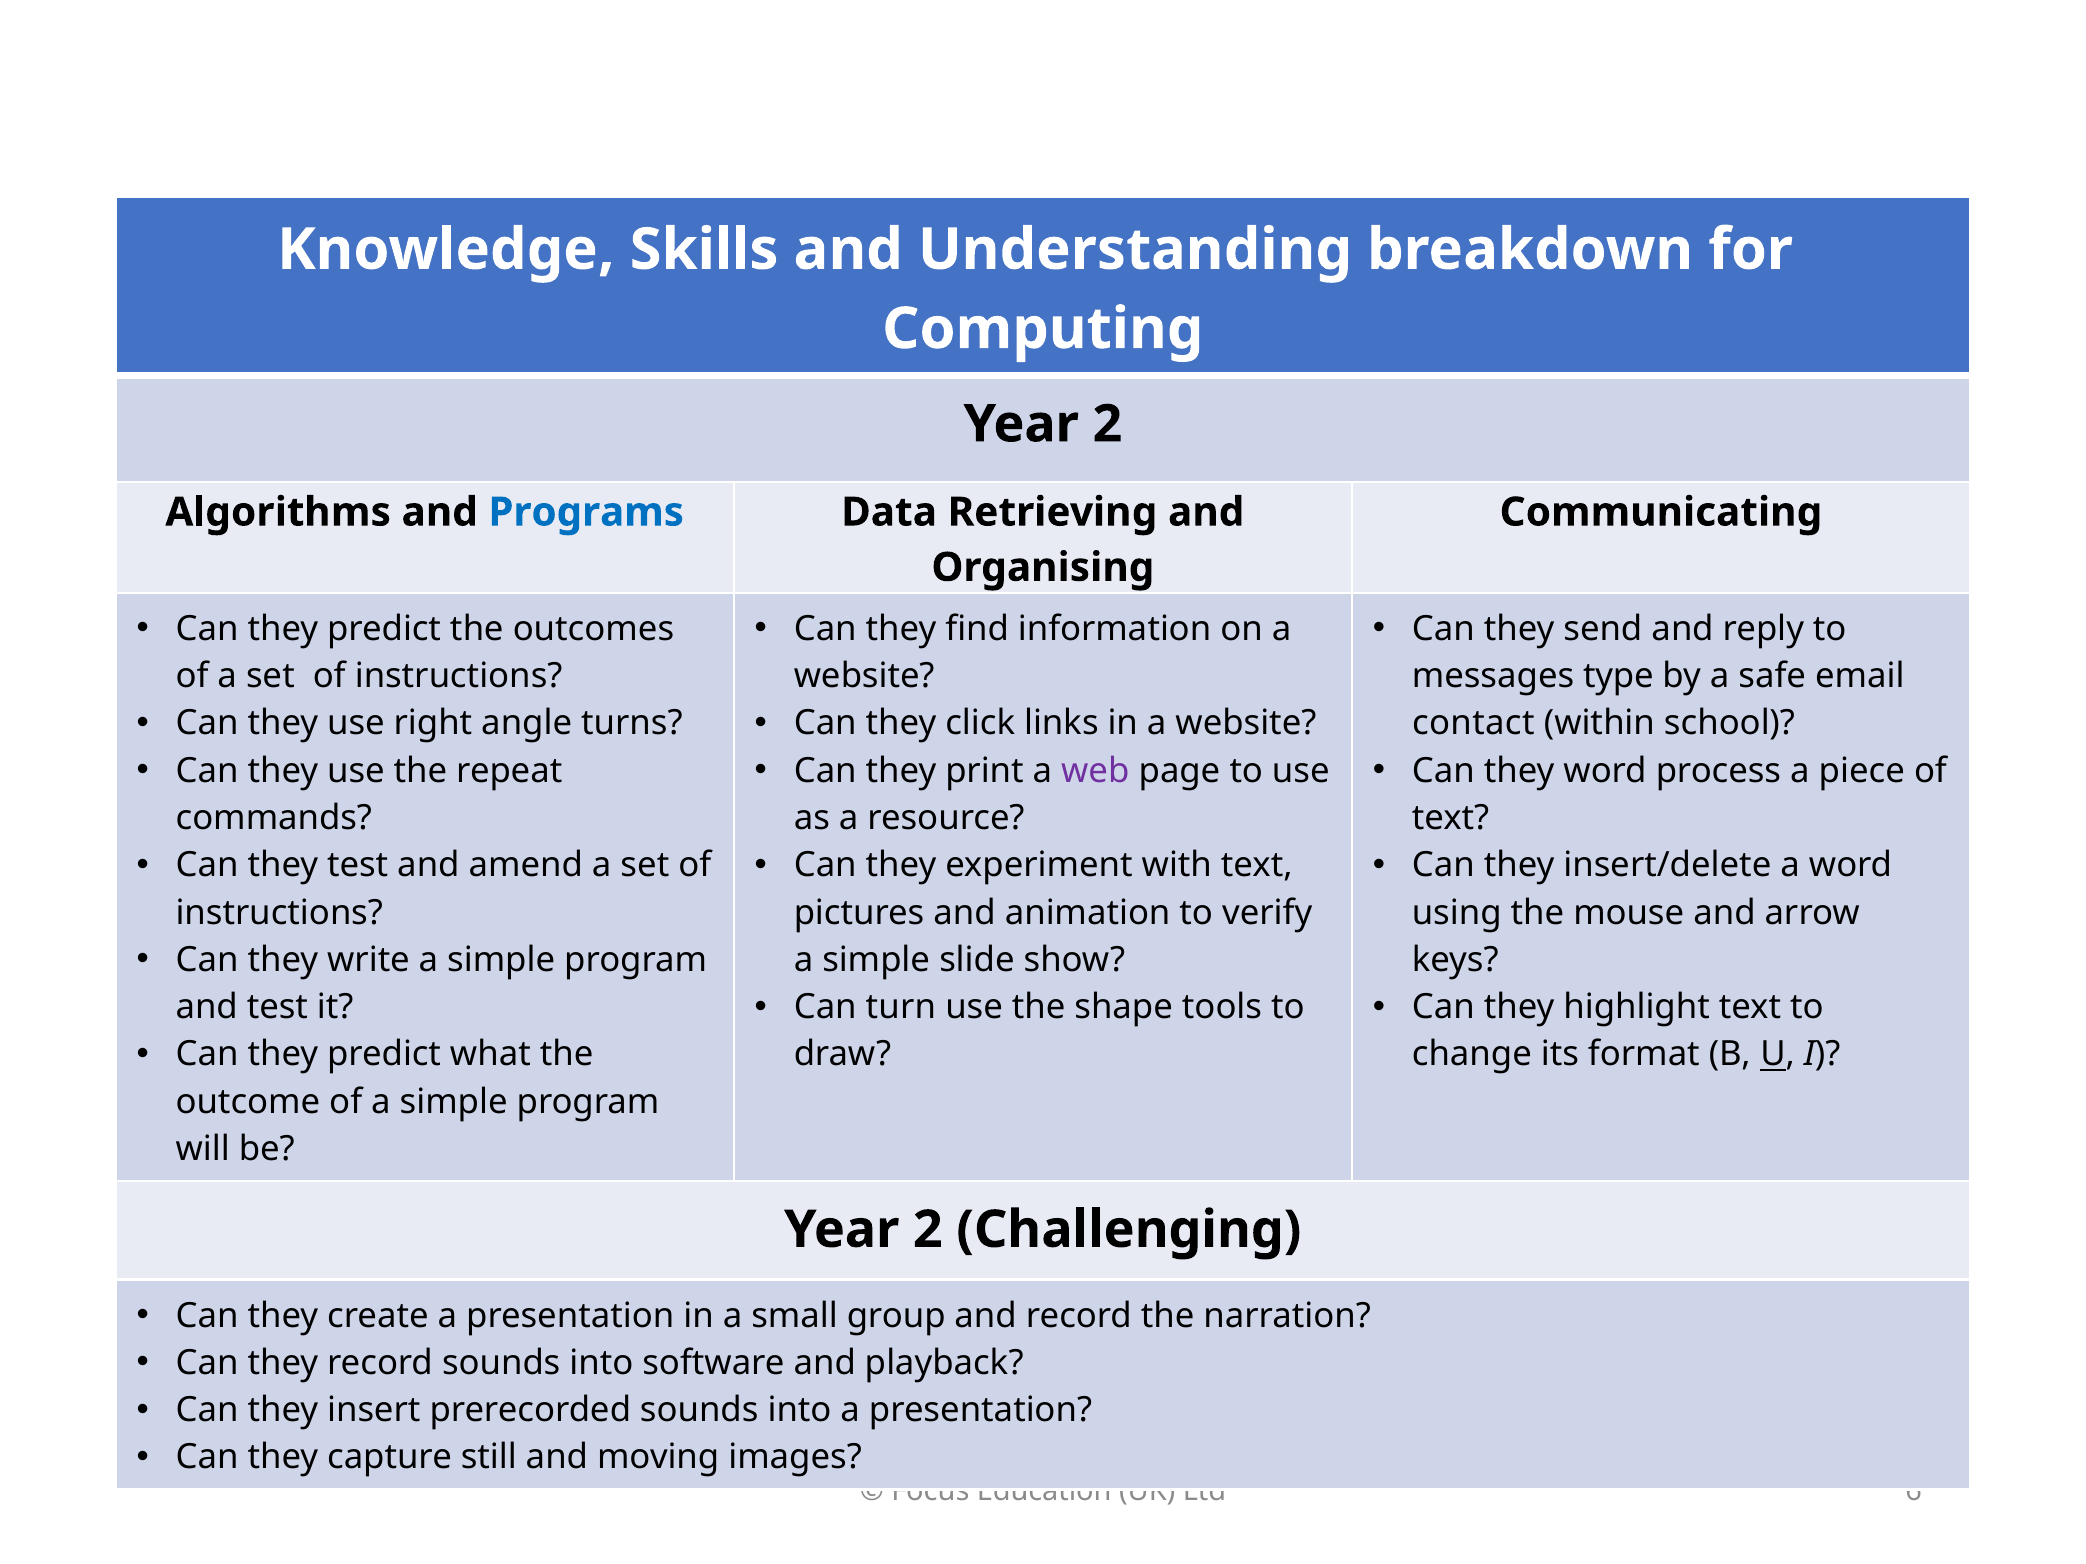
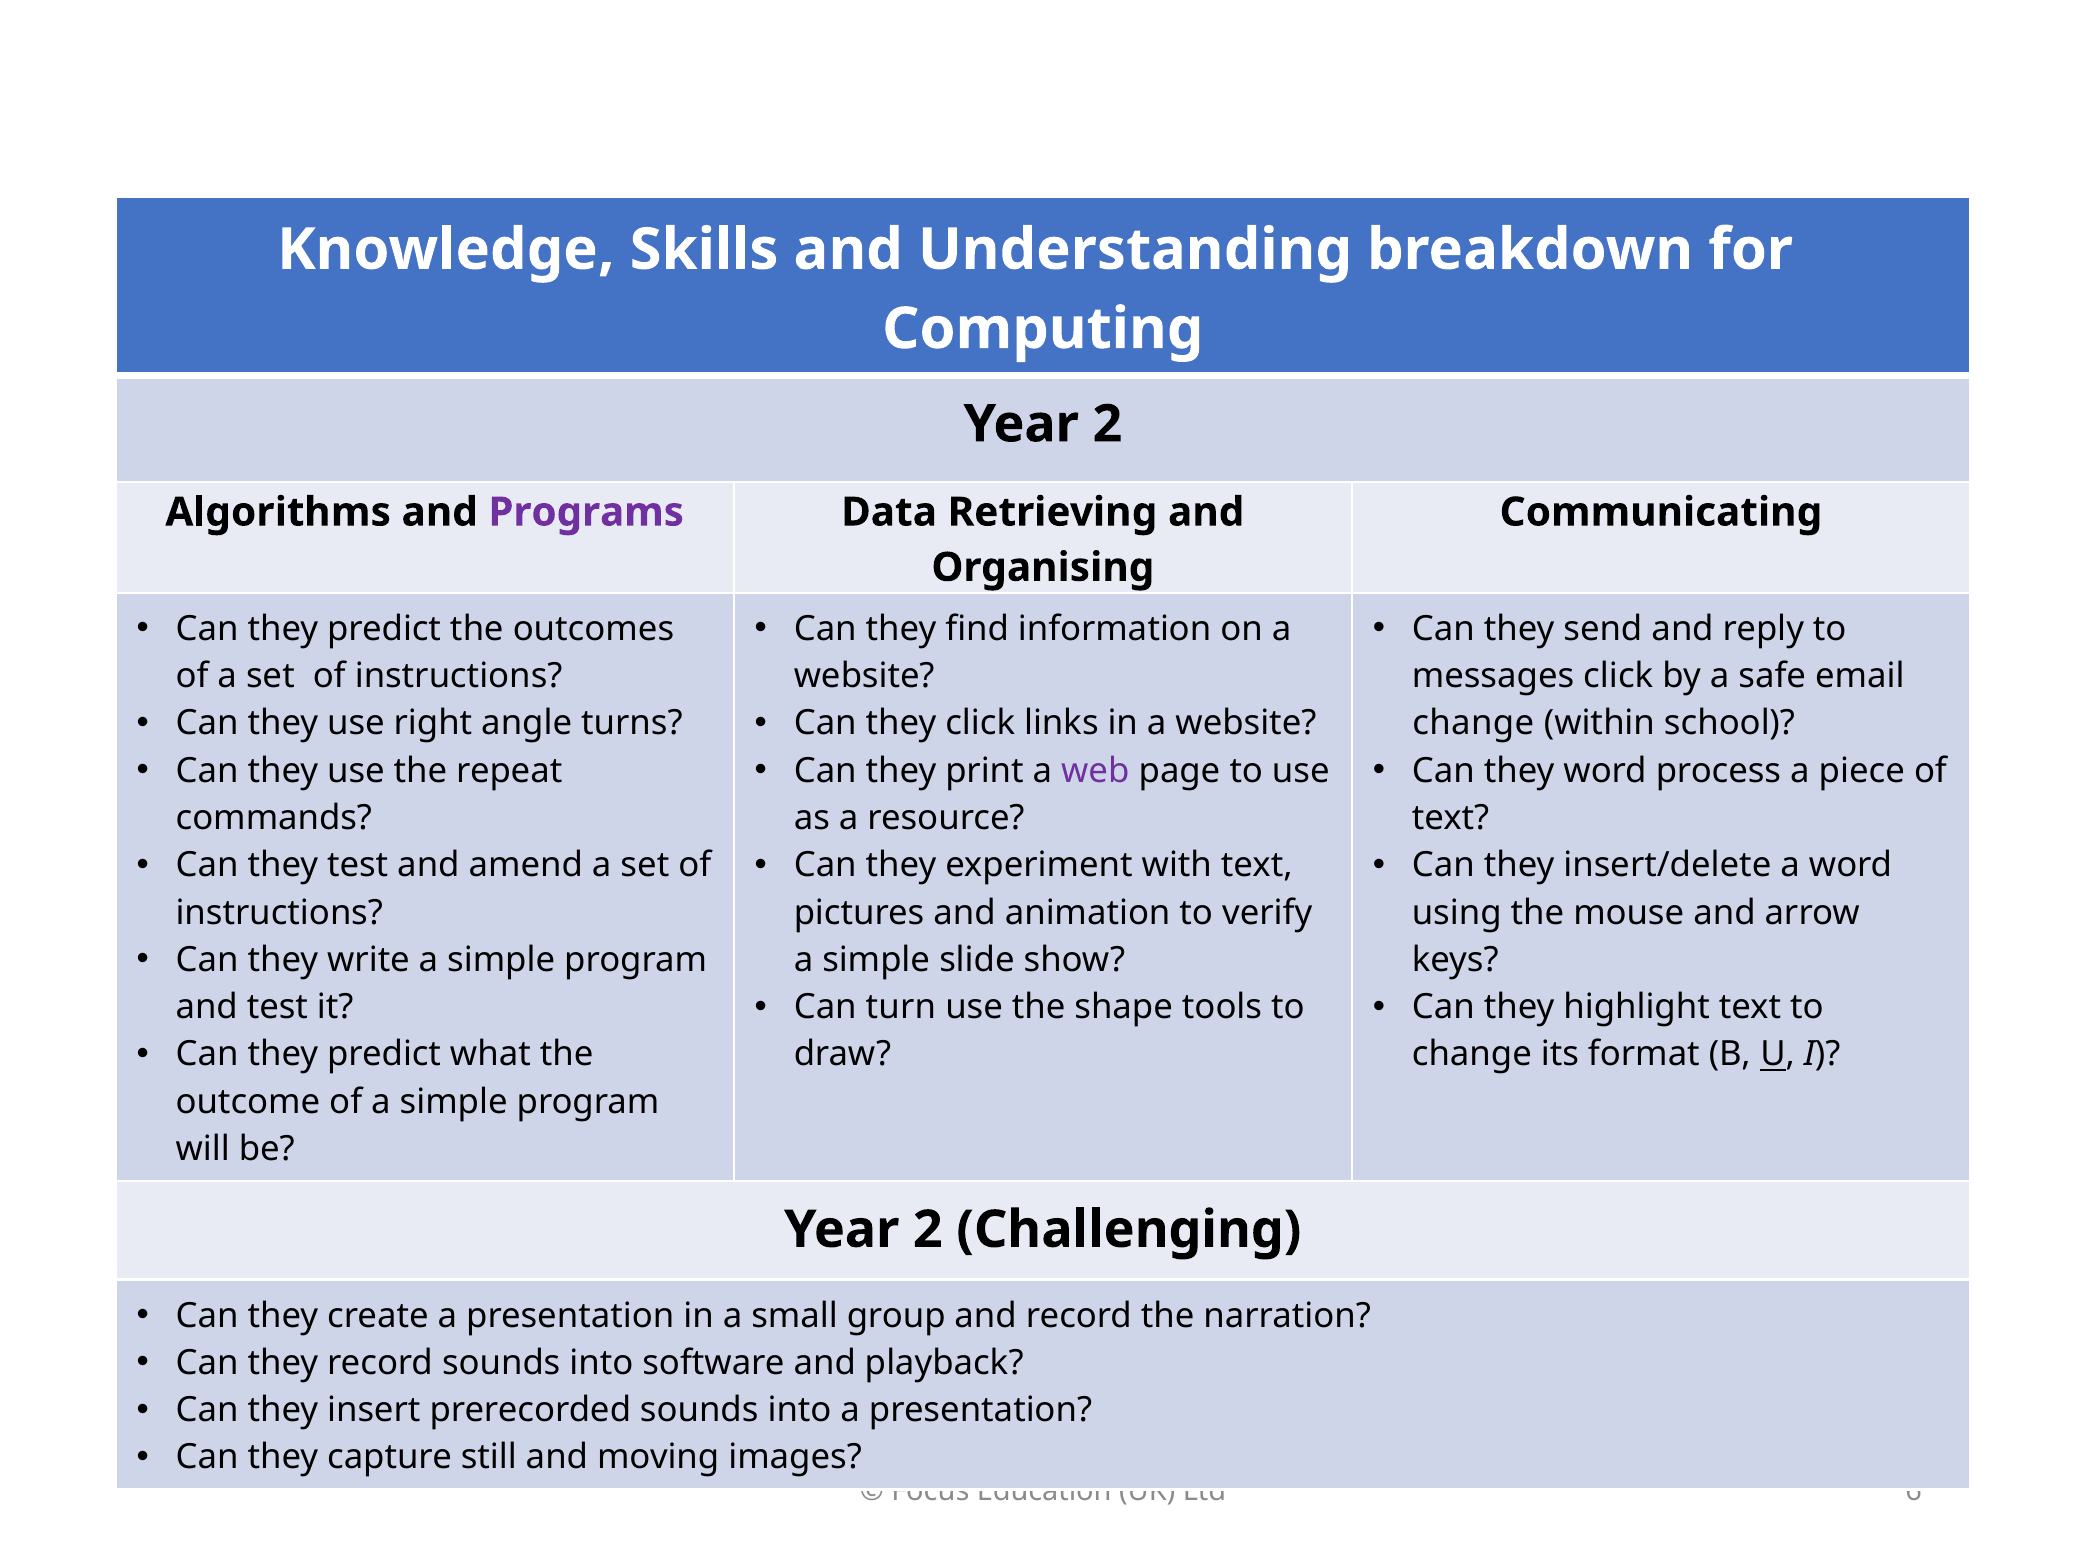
Programs colour: blue -> purple (586, 512)
messages type: type -> click (1618, 676)
contact: contact -> change (1473, 724)
